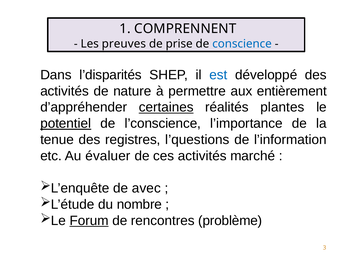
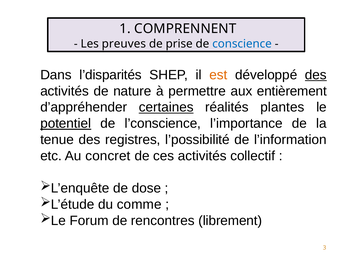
est colour: blue -> orange (218, 75)
des underline: none -> present (316, 75)
l’questions: l’questions -> l’possibilité (197, 140)
évaluer: évaluer -> concret (108, 156)
marché: marché -> collectif (253, 156)
avec: avec -> dose (146, 188)
nombre: nombre -> comme (139, 205)
Forum underline: present -> none (89, 221)
problème: problème -> librement (230, 221)
